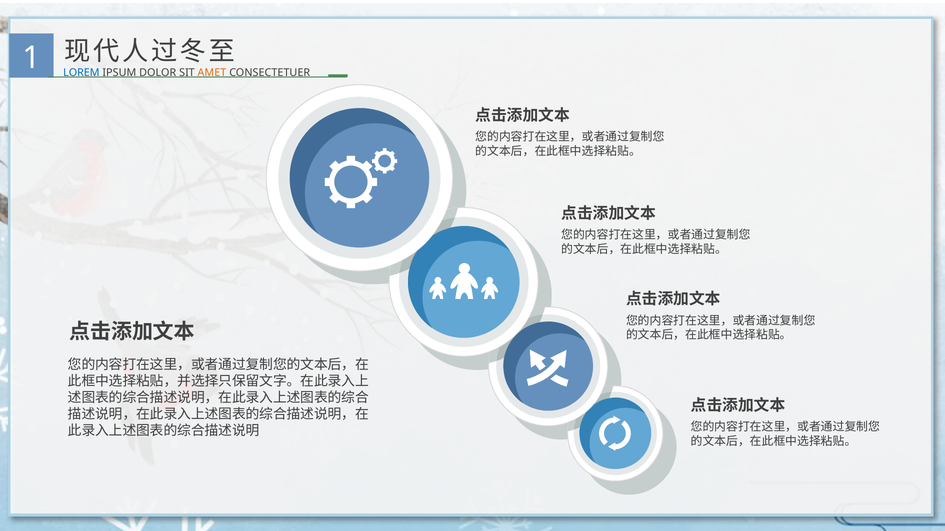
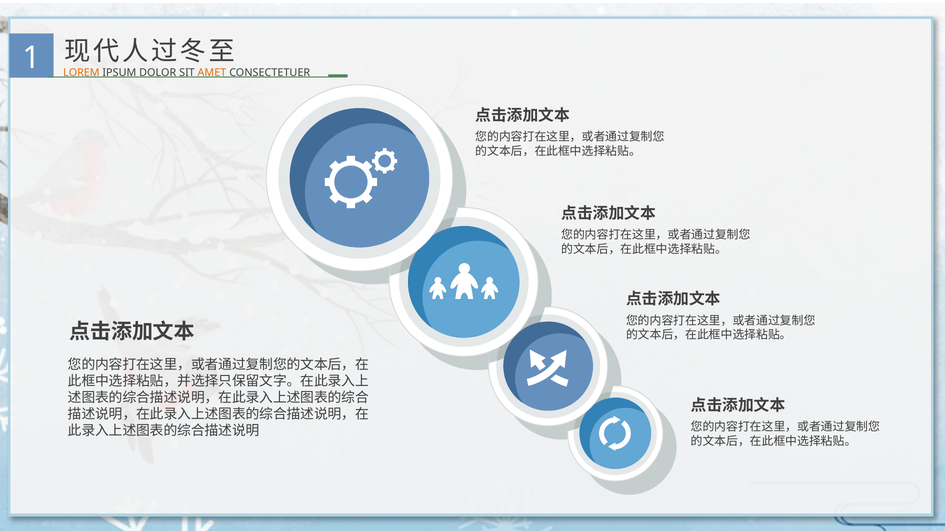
LOREM colour: blue -> orange (81, 73)
